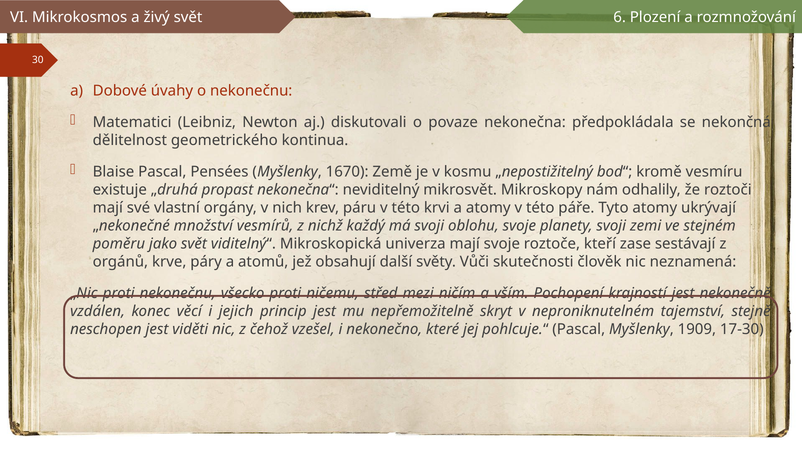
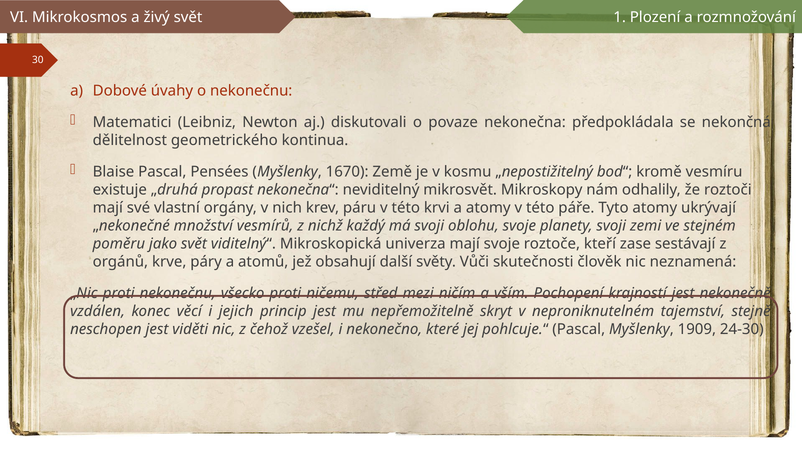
6: 6 -> 1 (620, 17)
17-30: 17-30 -> 24-30 (742, 329)
